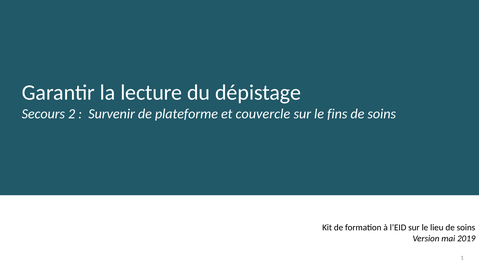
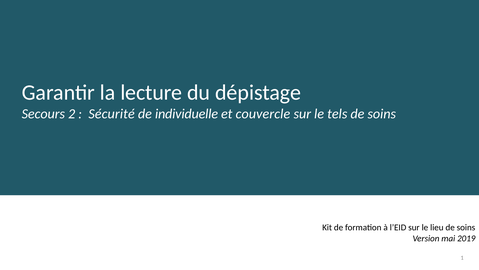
Survenir: Survenir -> Sécurité (112, 114)
plateforme: plateforme -> individuelle (187, 114)
fins: fins -> tels (337, 114)
